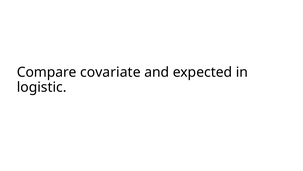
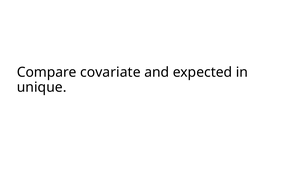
logistic: logistic -> unique (42, 87)
